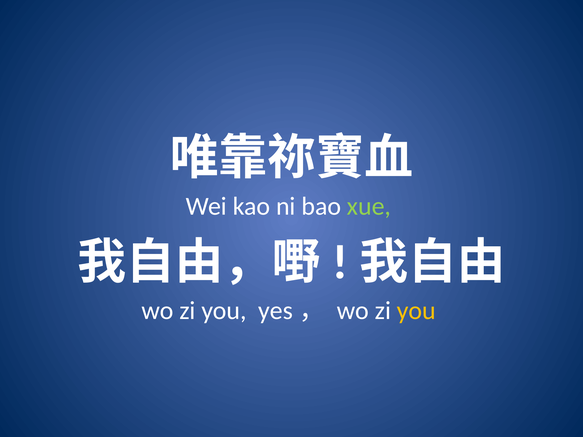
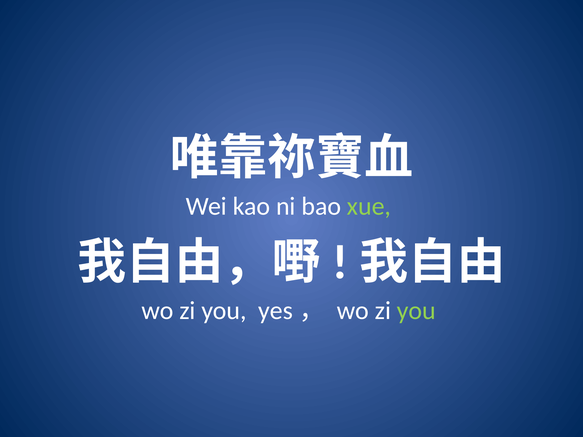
you colour: yellow -> light green (416, 311)
